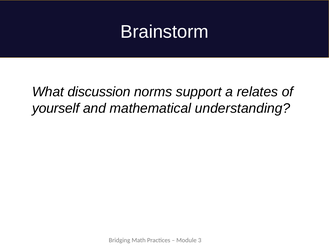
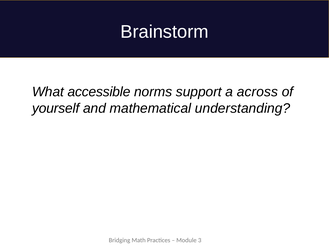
discussion: discussion -> accessible (99, 92)
relates: relates -> across (257, 92)
